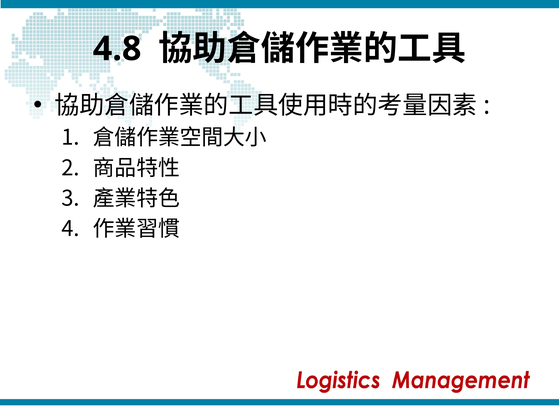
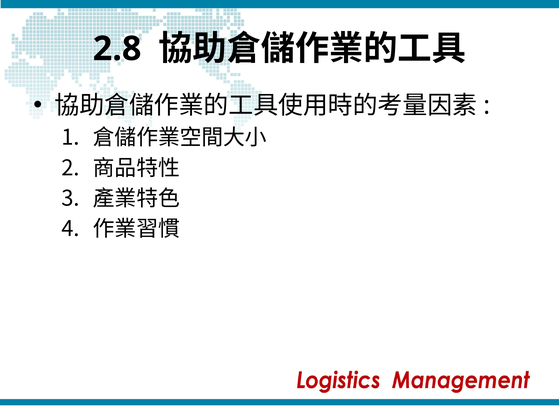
4.8: 4.8 -> 2.8 (117, 49)
